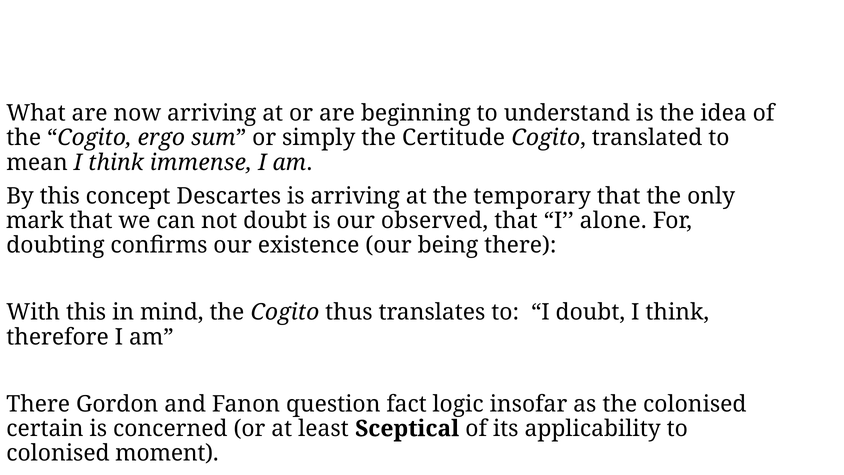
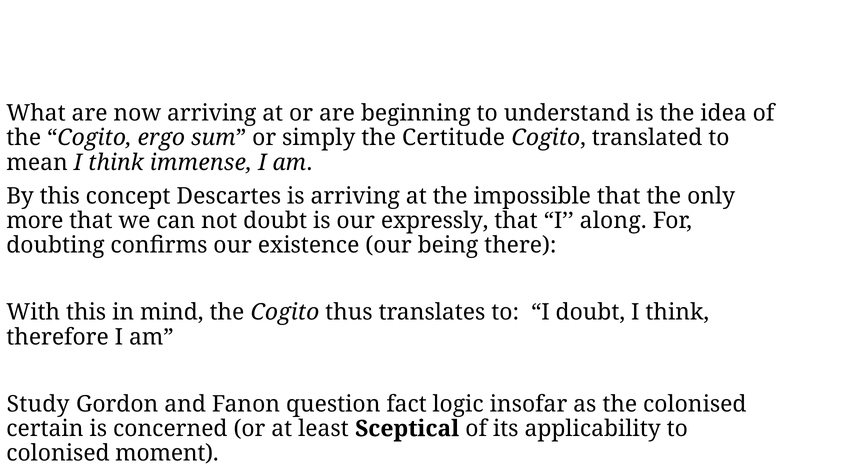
temporary: temporary -> impossible (532, 196)
mark: mark -> more (35, 221)
observed: observed -> expressly (435, 221)
alone: alone -> along (613, 221)
There: There -> Study (38, 404)
